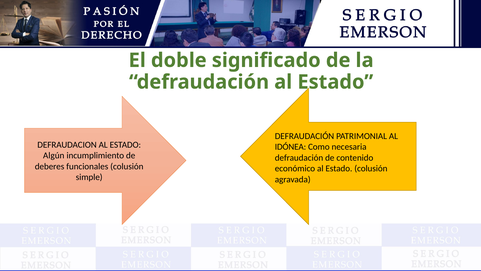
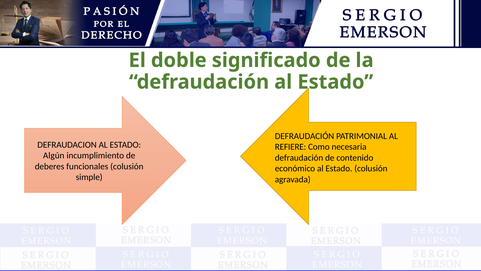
IDÓNEA: IDÓNEA -> REFIERE (291, 147)
